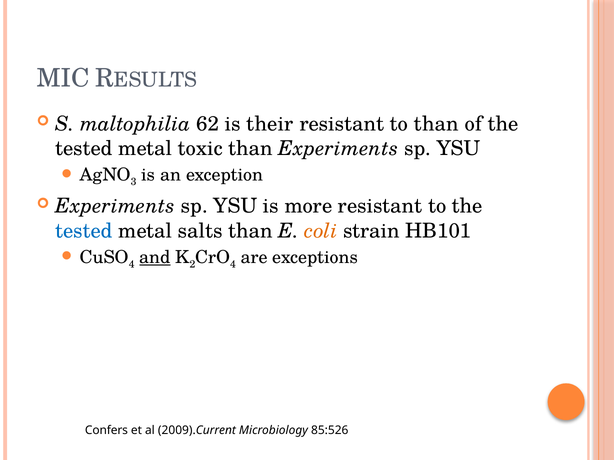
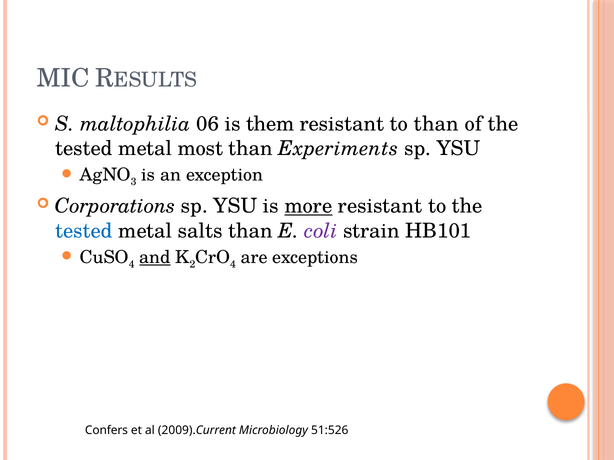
62: 62 -> 06 (208, 124)
their: their -> them (270, 124)
toxic: toxic -> most (200, 149)
Experiments: Experiments -> Corporations (115, 206)
more underline: none -> present (308, 206)
coli colour: orange -> purple (321, 231)
85:526: 85:526 -> 51:526 (330, 431)
